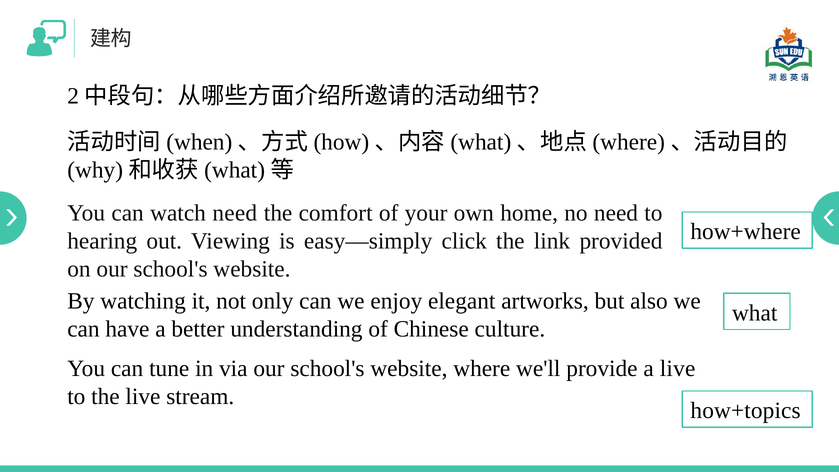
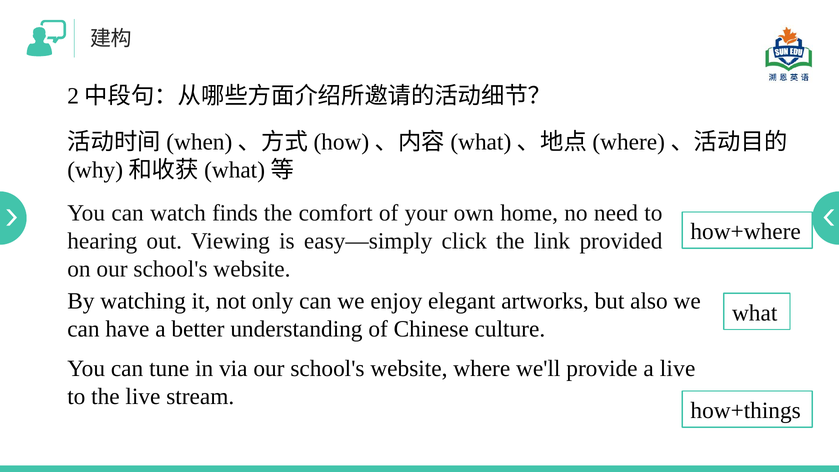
watch need: need -> finds (235, 213)
how+topics: how+topics -> how+things (746, 411)
